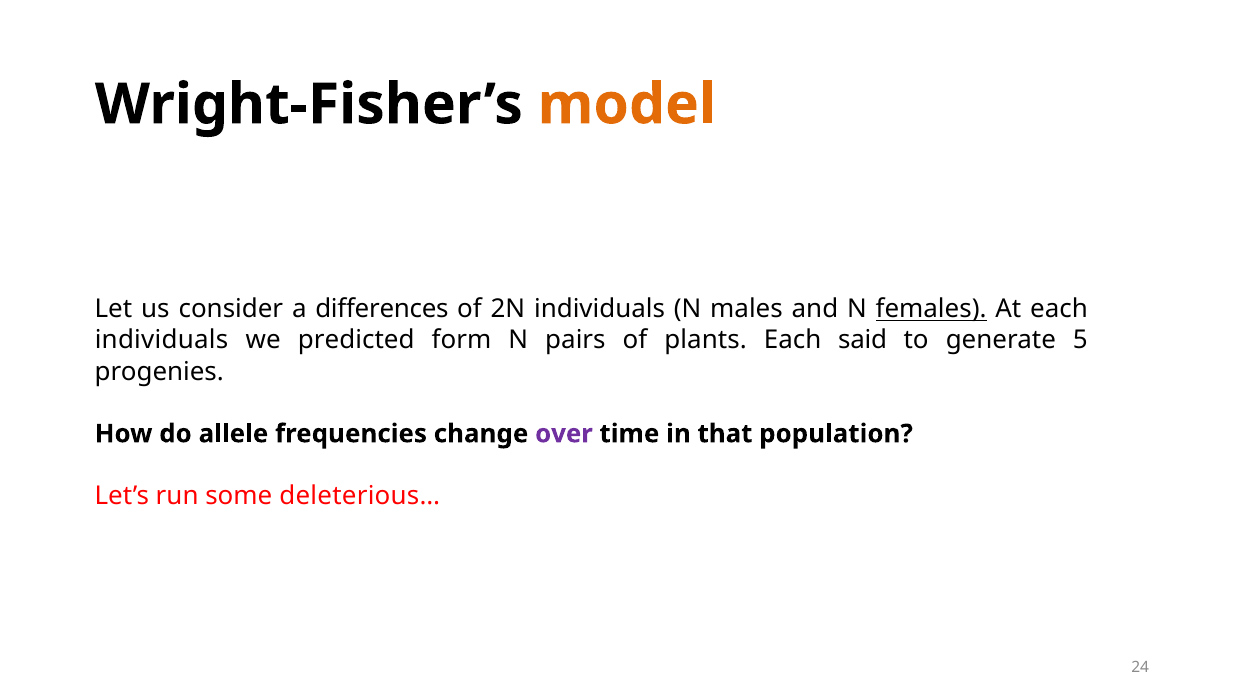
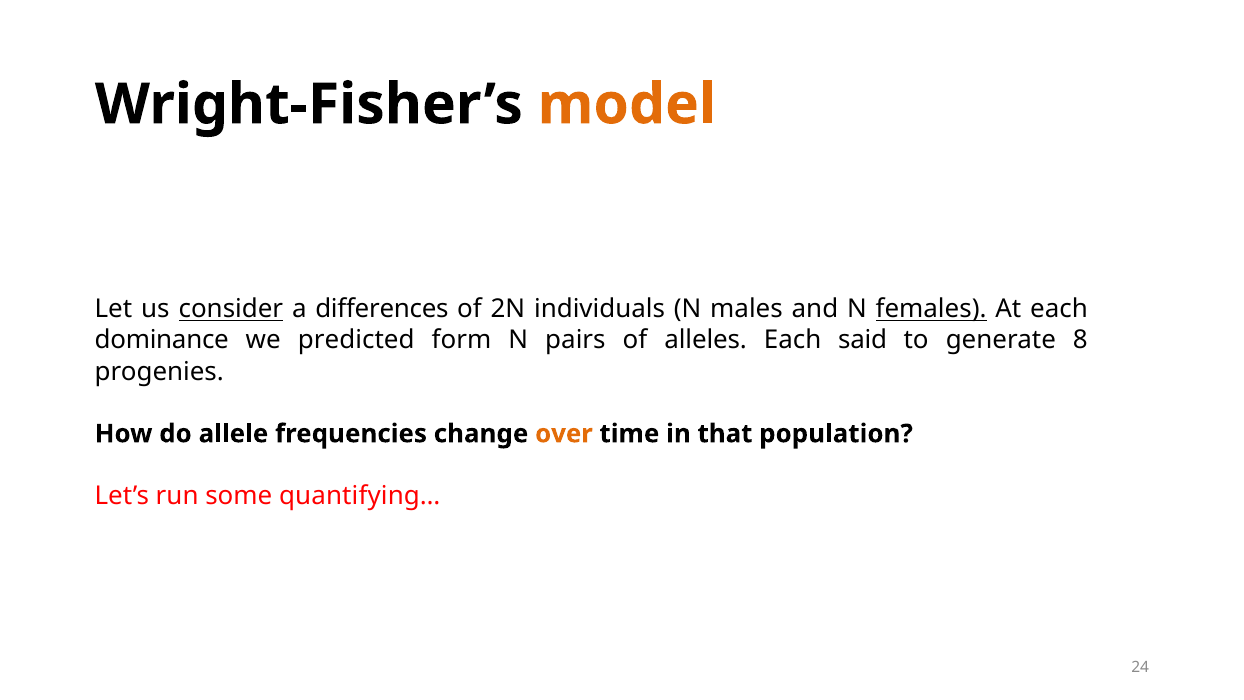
consider underline: none -> present (231, 309)
individuals: individuals -> dominance (162, 340)
plants: plants -> alleles (706, 340)
5: 5 -> 8 (1080, 340)
over colour: purple -> orange (564, 434)
deleterious…: deleterious… -> quantifying… (360, 496)
